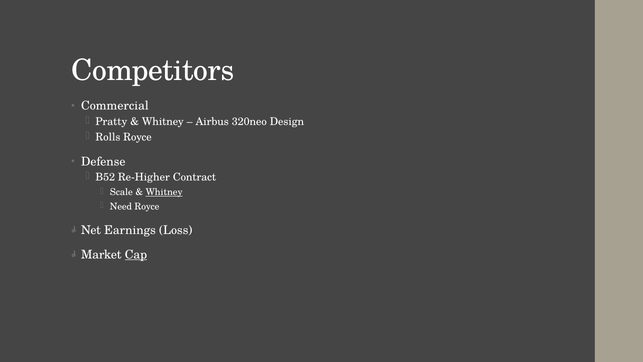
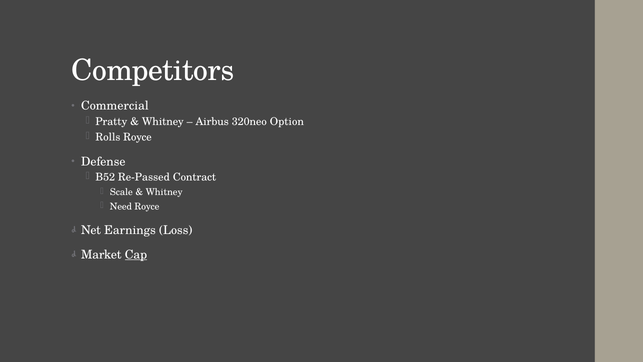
Design: Design -> Option (287, 122)
Re-Higher: Re-Higher -> Re-Passed (144, 177)
Whitney underline: present -> none (164, 192)
